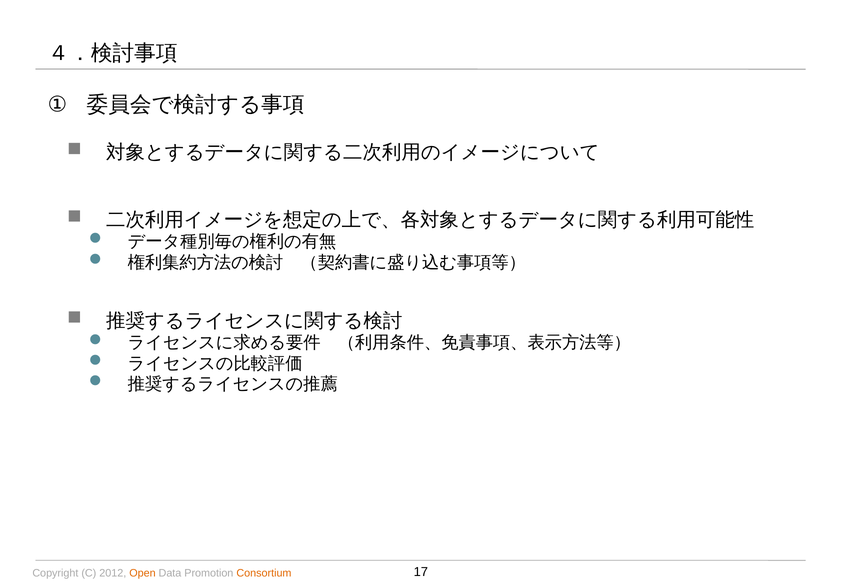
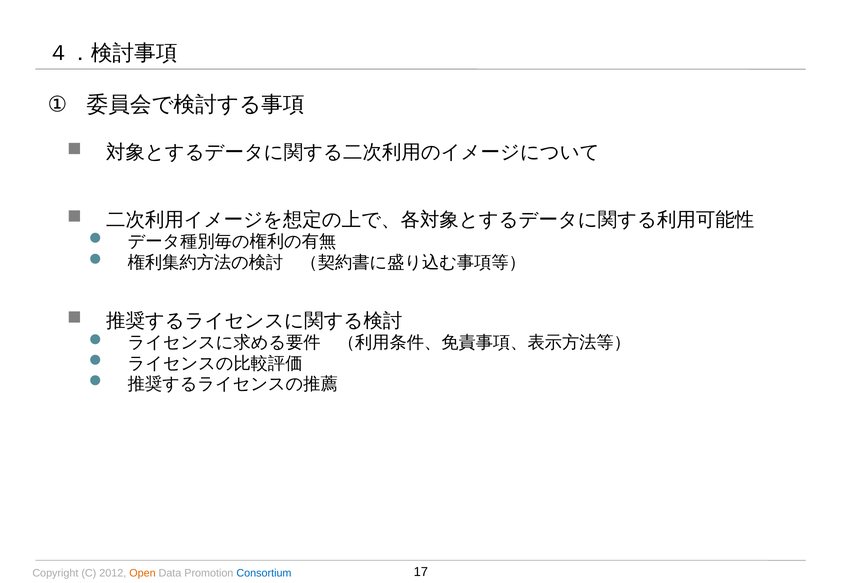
Consortium colour: orange -> blue (264, 574)
